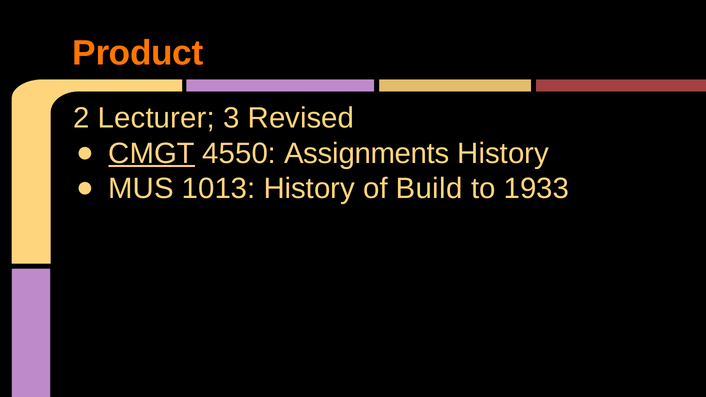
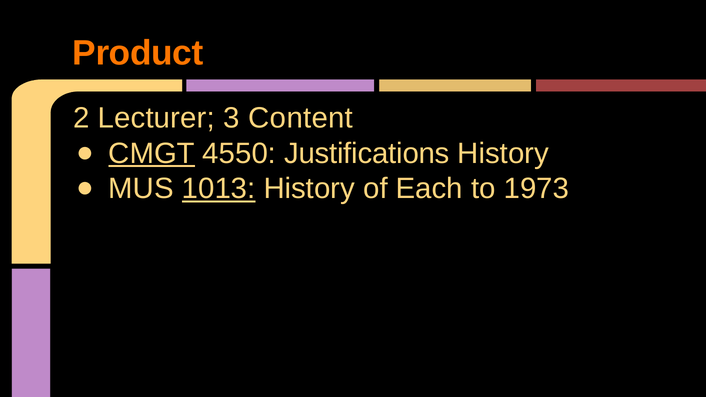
Revised: Revised -> Content (301, 118)
Assignments: Assignments -> Justifications (367, 154)
1013 underline: none -> present (219, 189)
Build: Build -> Each (429, 189)
1933: 1933 -> 1973 (536, 189)
